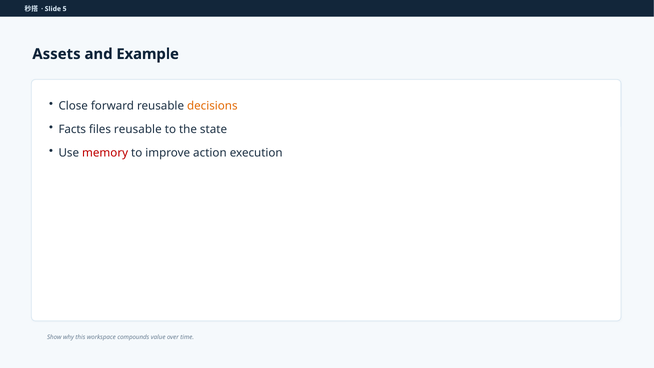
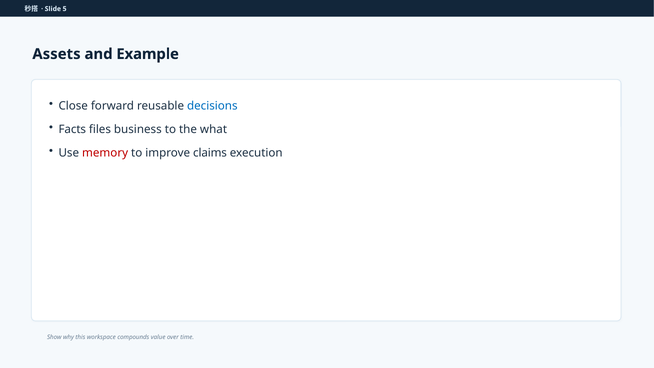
decisions colour: orange -> blue (212, 106)
files reusable: reusable -> business (138, 129)
state: state -> what (214, 129)
action: action -> claims (210, 153)
